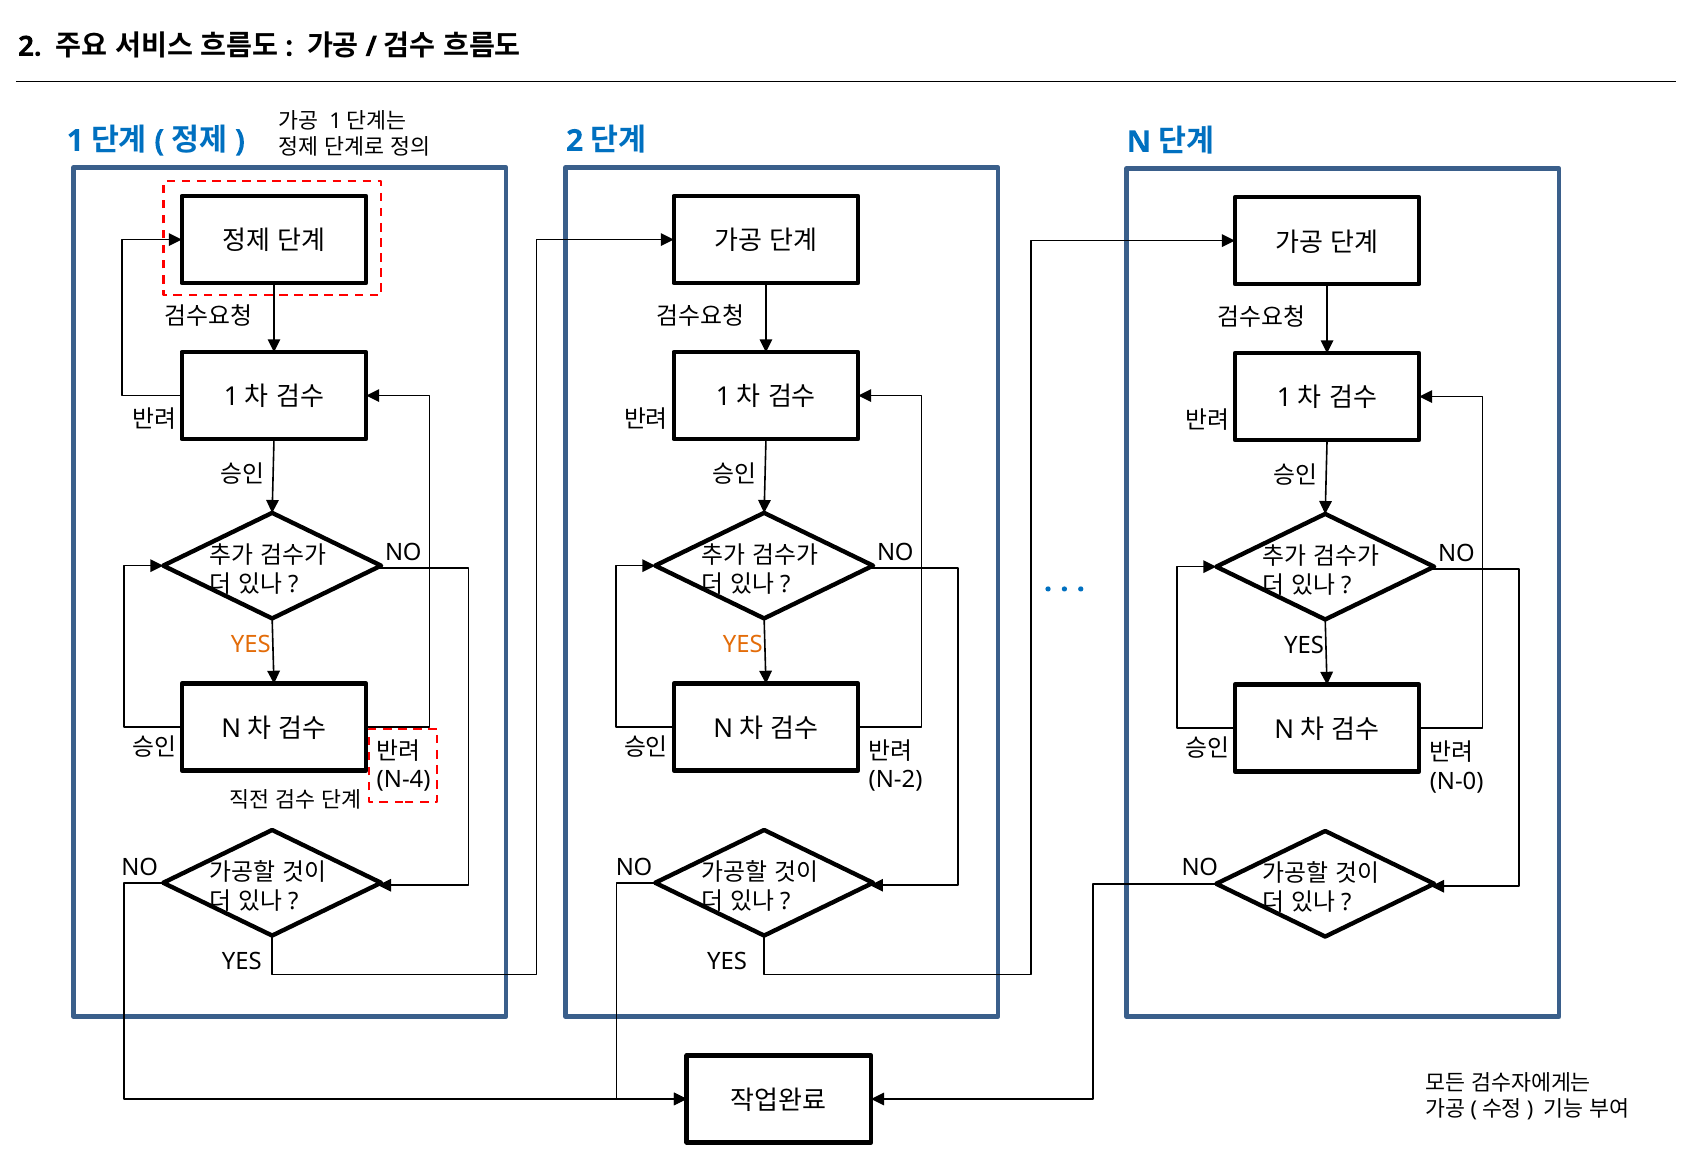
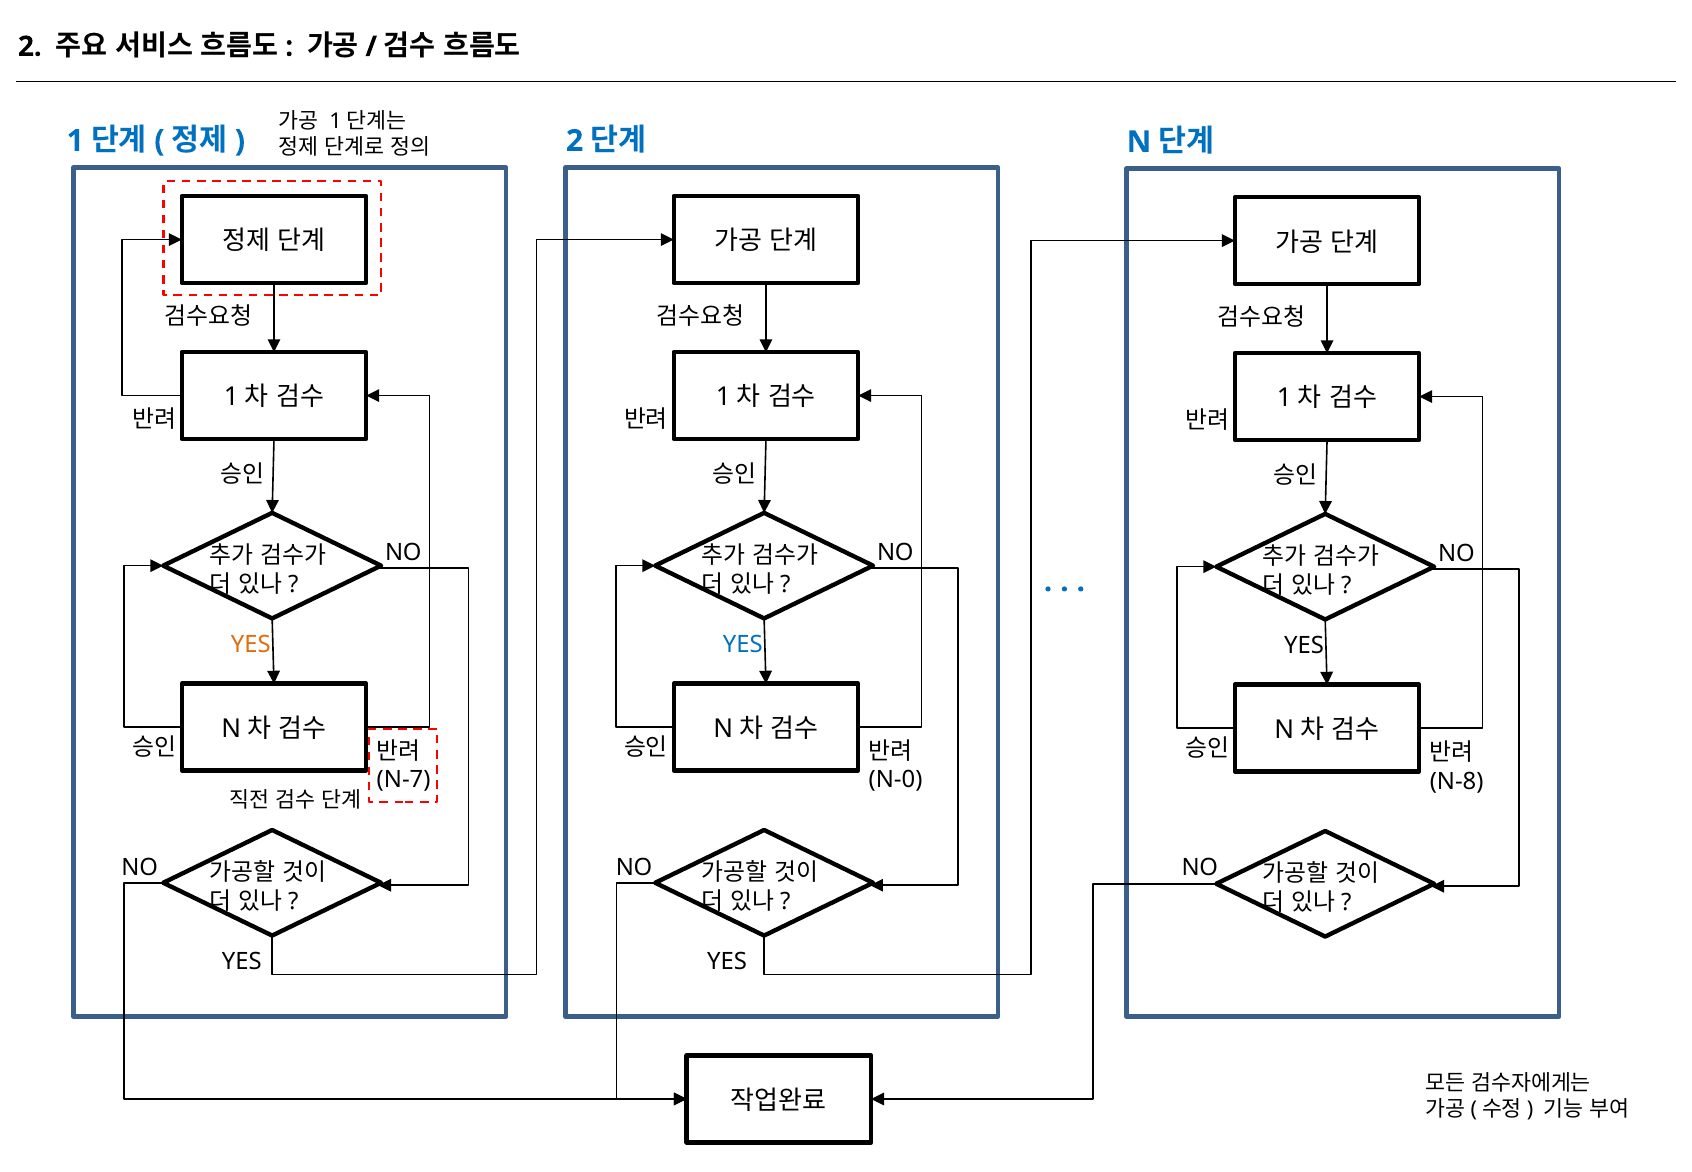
YES colour: orange -> blue (743, 644)
N-4: N-4 -> N-7 (404, 780)
N-2: N-2 -> N-0 (896, 780)
N-0: N-0 -> N-8 (1457, 781)
